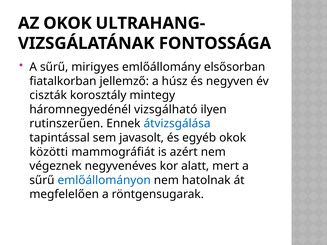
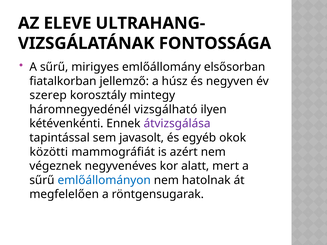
AZ OKOK: OKOK -> ELEVE (68, 23)
ciszták: ciszták -> szerep (48, 95)
rutinszerűen: rutinszerűen -> kétévenkénti (66, 124)
átvizsgálása colour: blue -> purple (177, 124)
